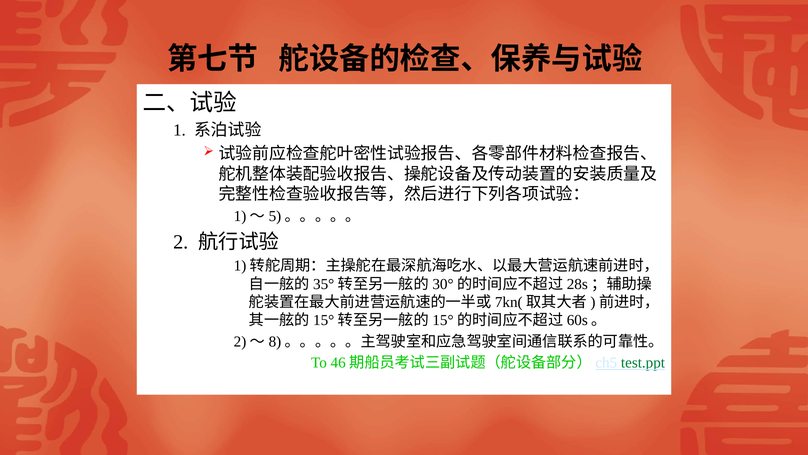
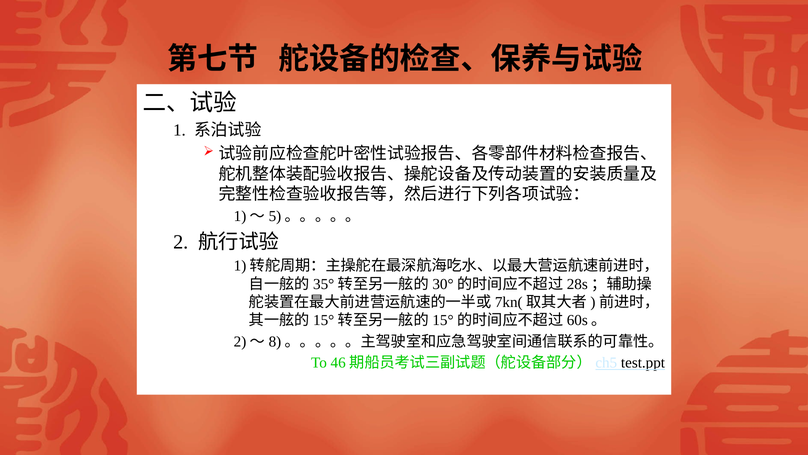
test.ppt colour: green -> black (643, 363)
